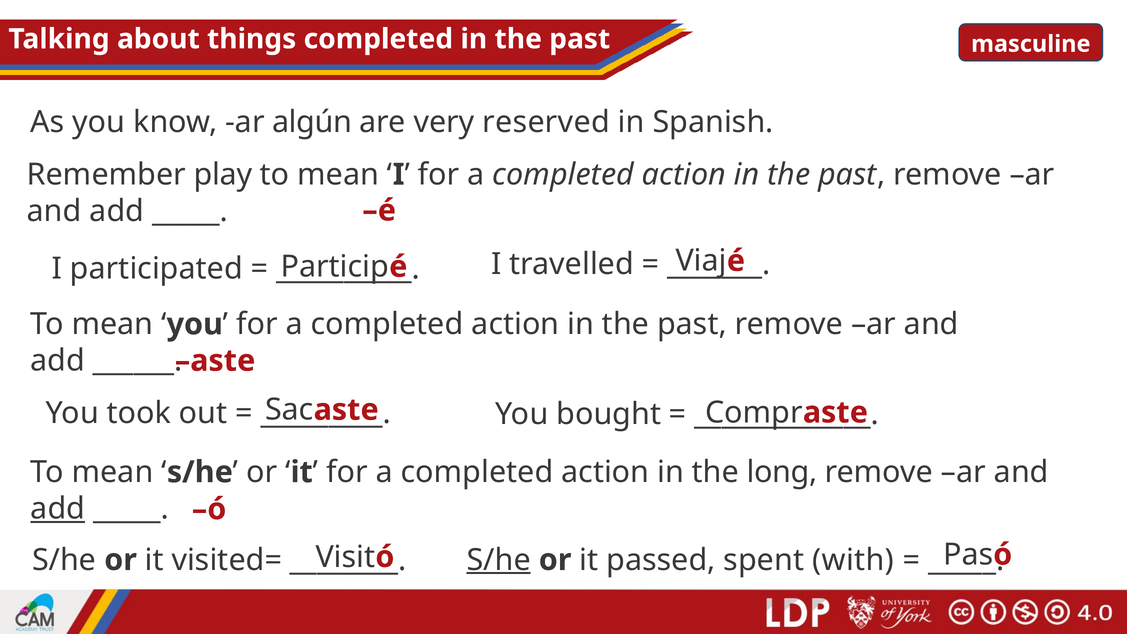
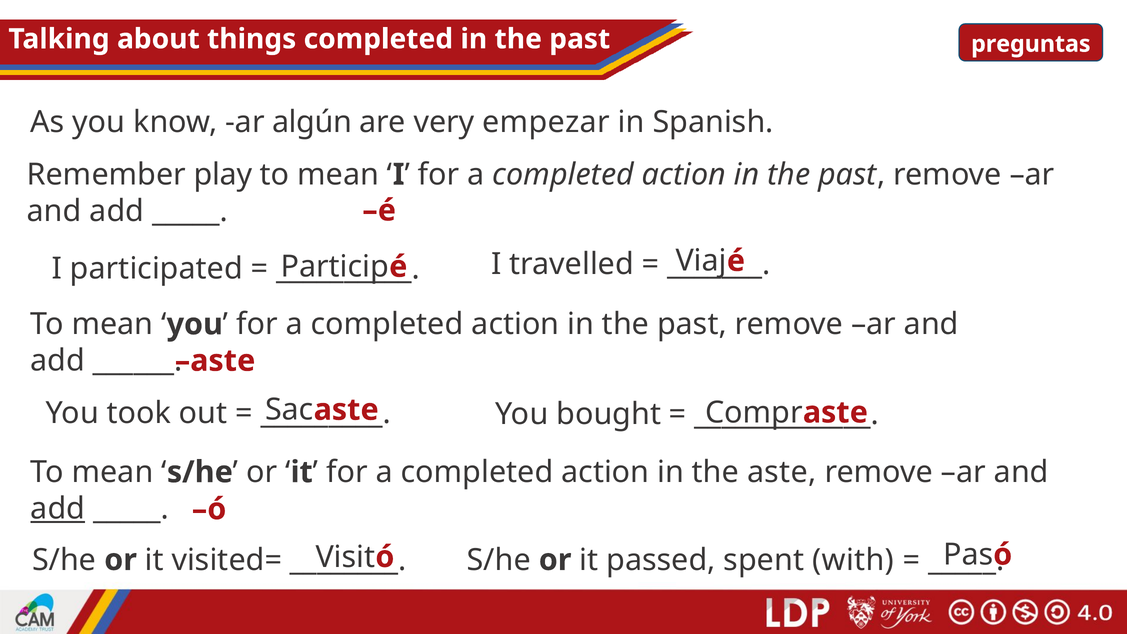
masculine: masculine -> preguntas (1031, 44)
reserved: reserved -> empezar (546, 122)
the long: long -> aste (782, 472)
S/he underline: present -> none (499, 560)
